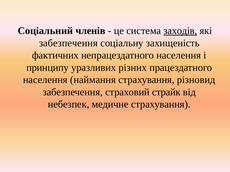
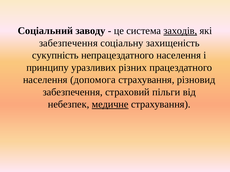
членів: членів -> заводу (90, 31)
фактичних: фактичних -> сукупність (55, 55)
наймання: наймання -> допомога (93, 80)
страйк: страйк -> пільги (166, 92)
медичне underline: none -> present (110, 105)
